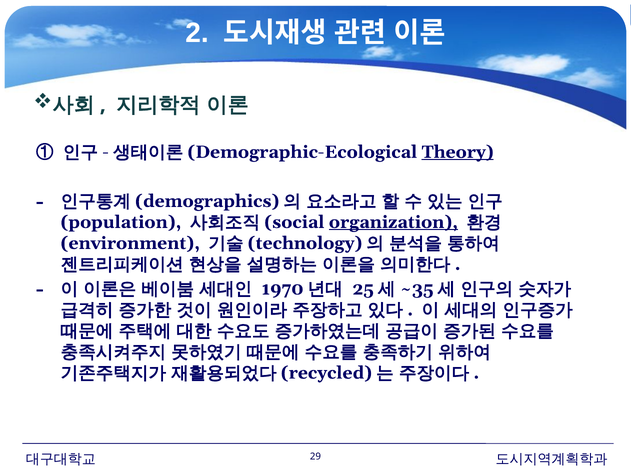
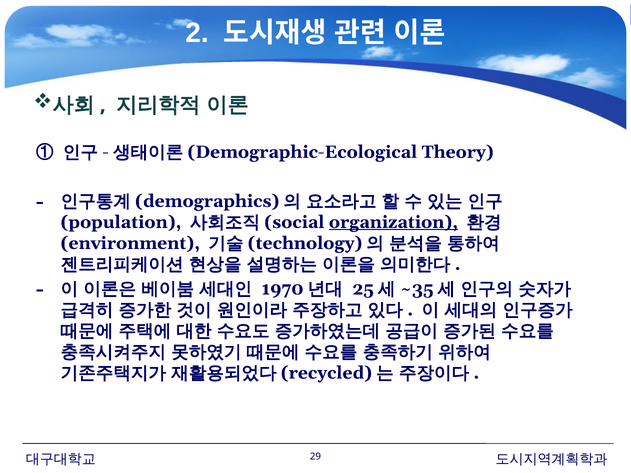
Theory underline: present -> none (458, 152)
